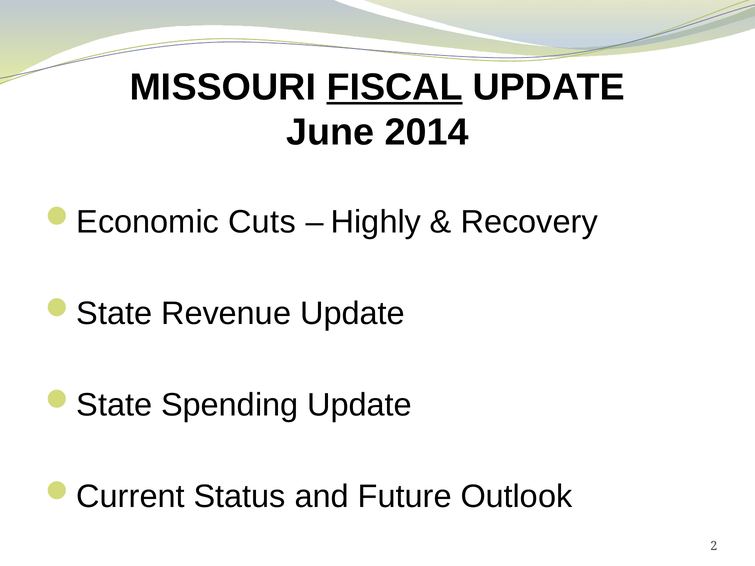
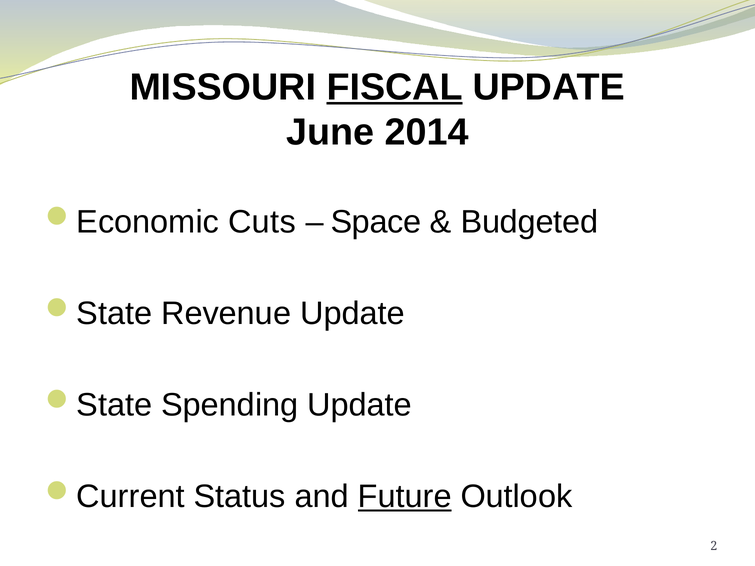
Highly: Highly -> Space (376, 222)
Recovery: Recovery -> Budgeted (529, 222)
Future underline: none -> present (405, 497)
